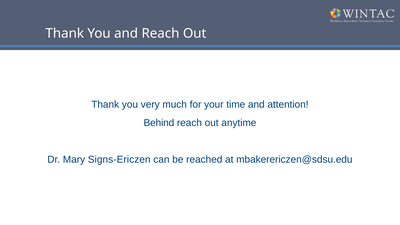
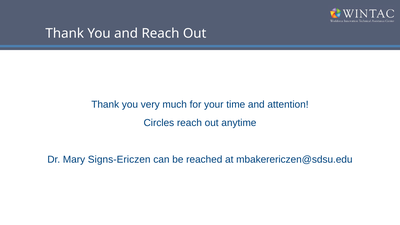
Behind: Behind -> Circles (159, 123)
